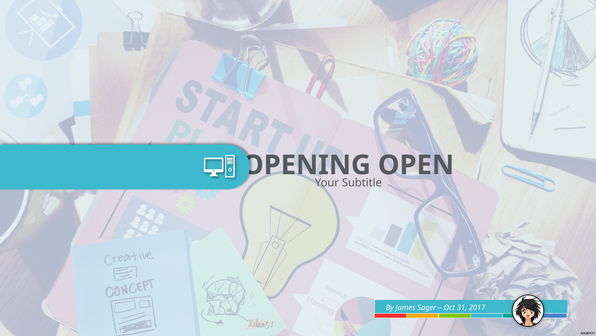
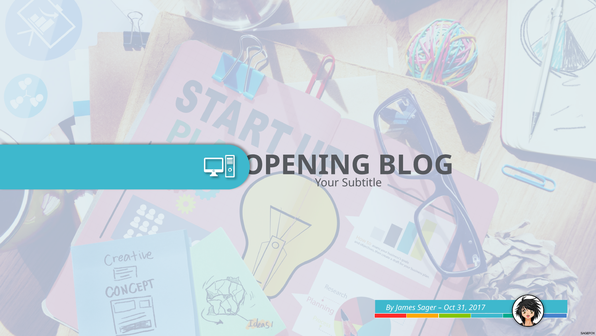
OPEN: OPEN -> BLOG (416, 165)
